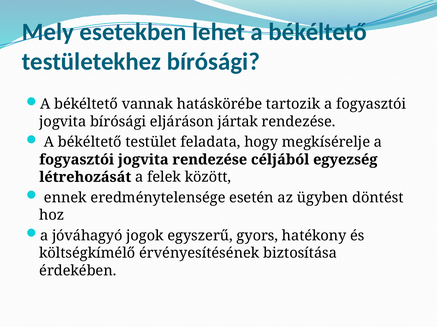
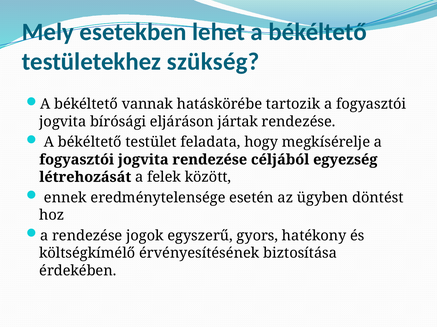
testületekhez bírósági: bírósági -> szükség (213, 62)
a jóváhagyó: jóváhagyó -> rendezése (87, 236)
